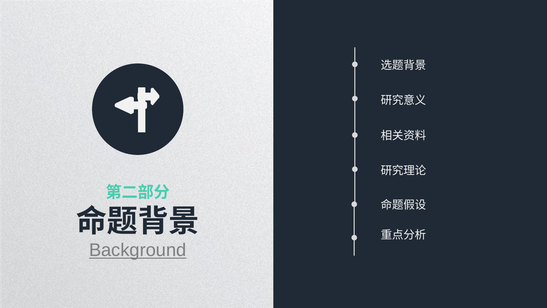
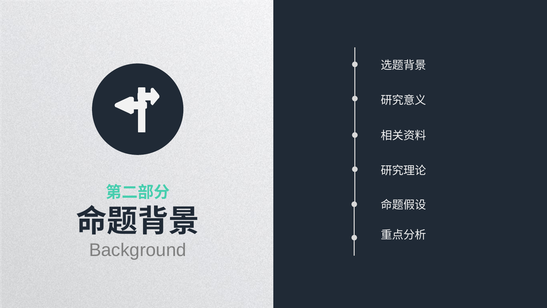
Background underline: present -> none (138, 250)
